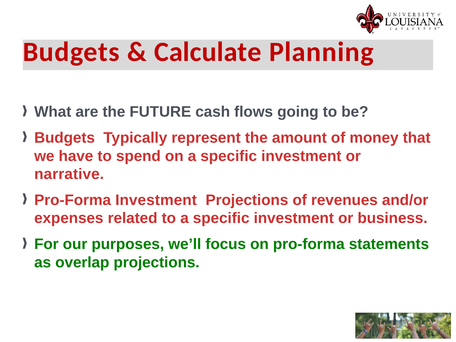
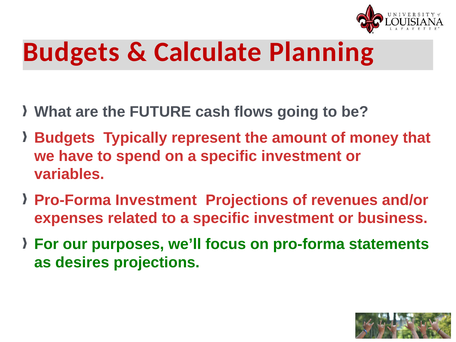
narrative: narrative -> variables (69, 174)
overlap: overlap -> desires (82, 262)
